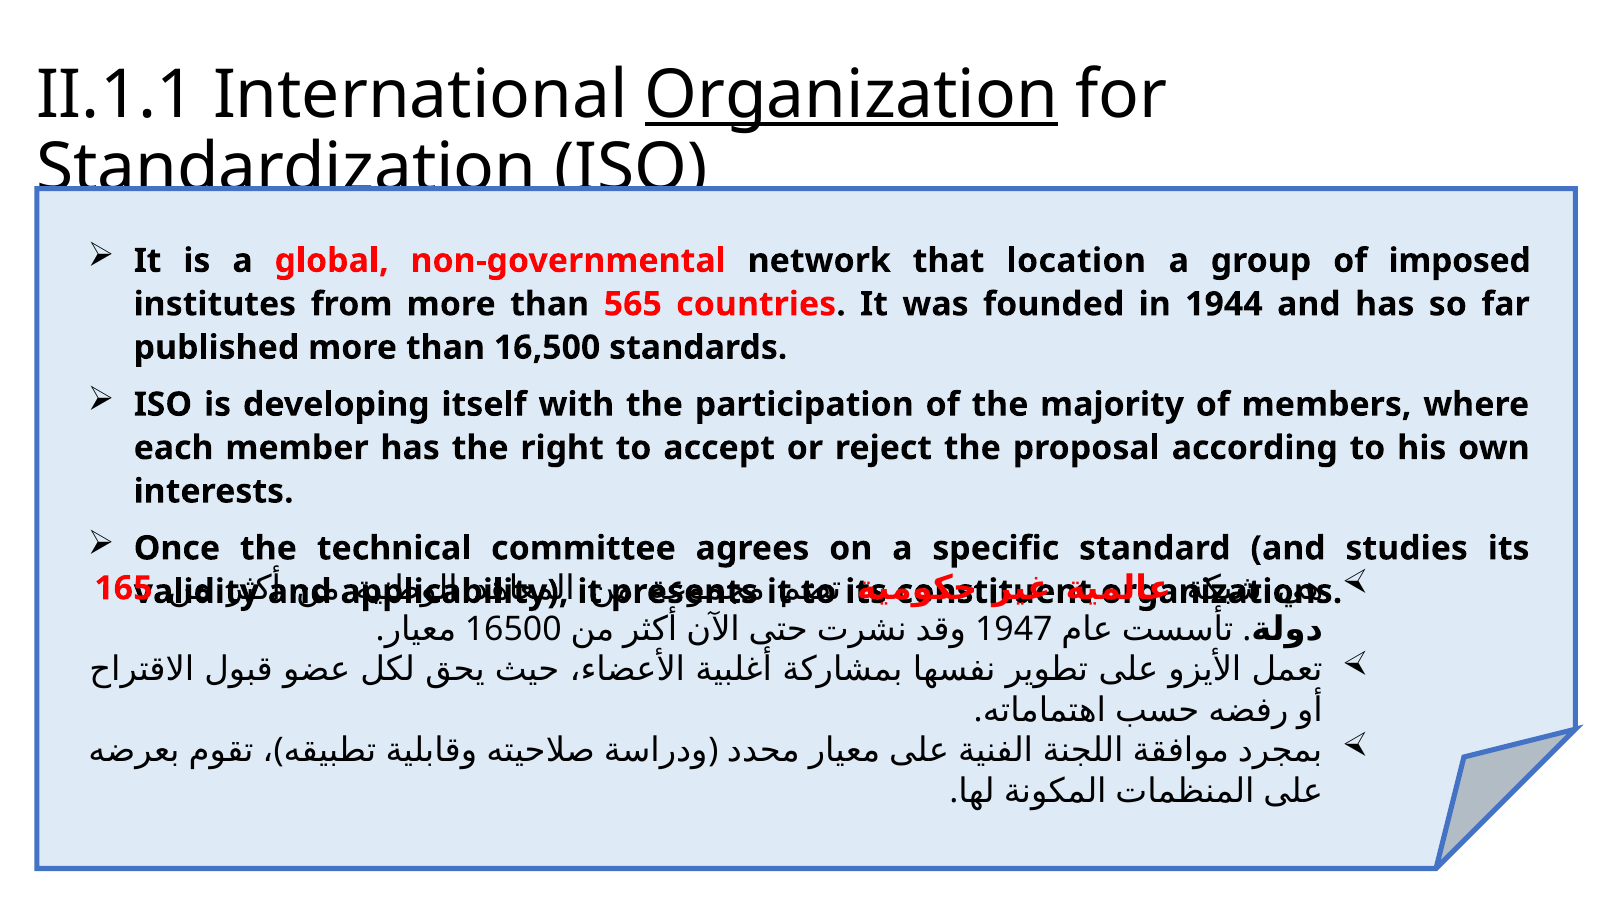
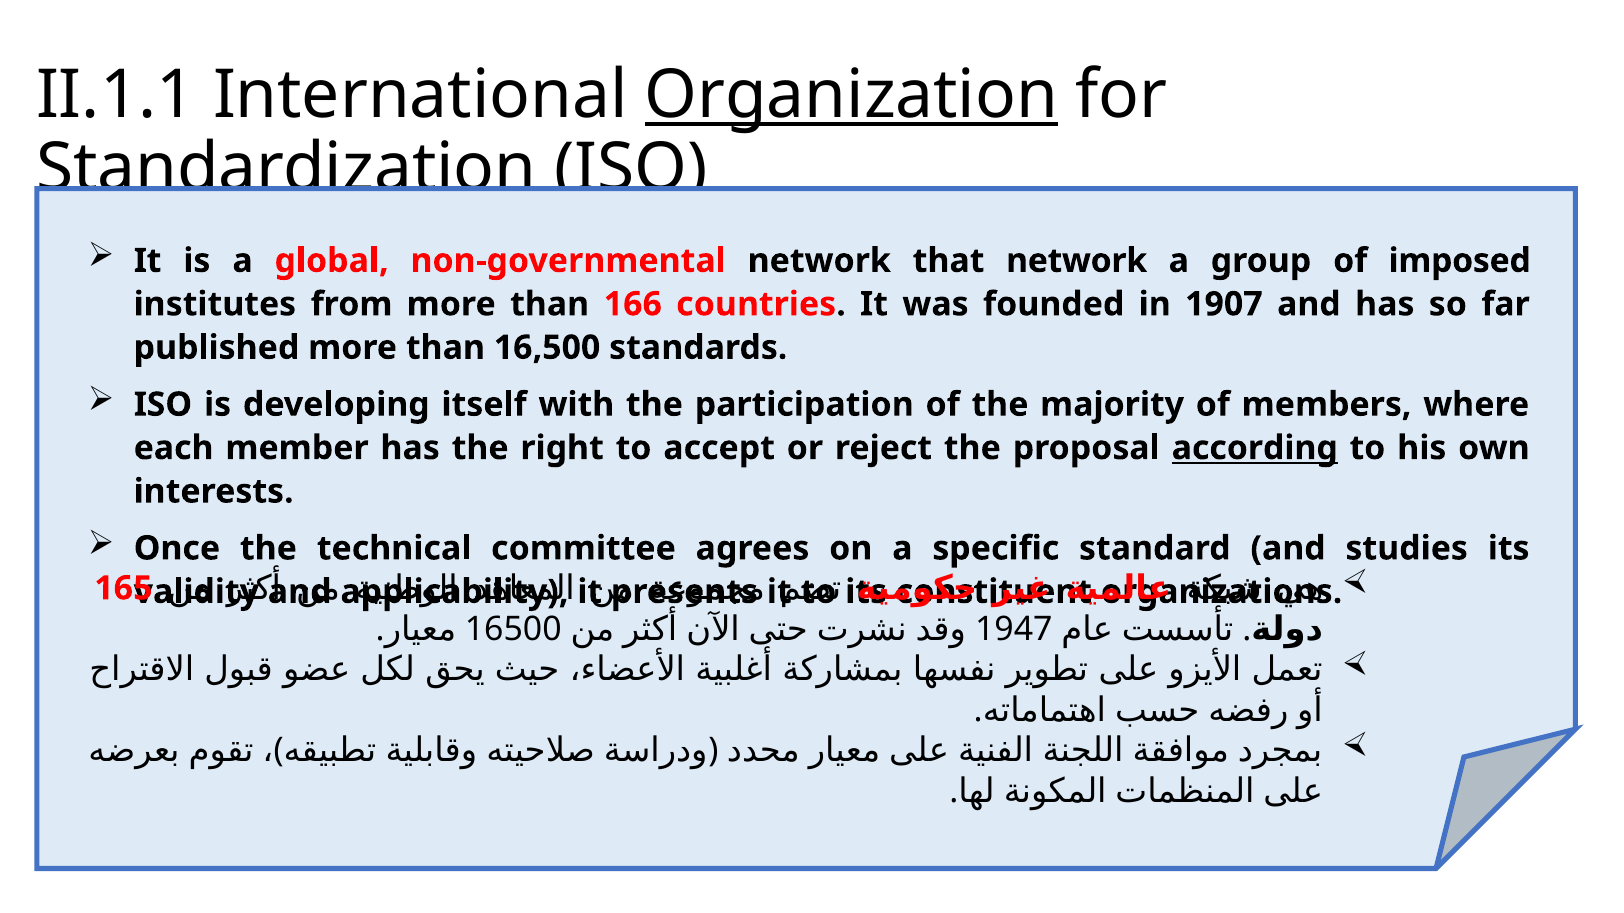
that location: location -> network (1077, 261)
565: 565 -> 166 (633, 304)
1944: 1944 -> 1907 (1224, 304)
according underline: none -> present (1255, 448)
